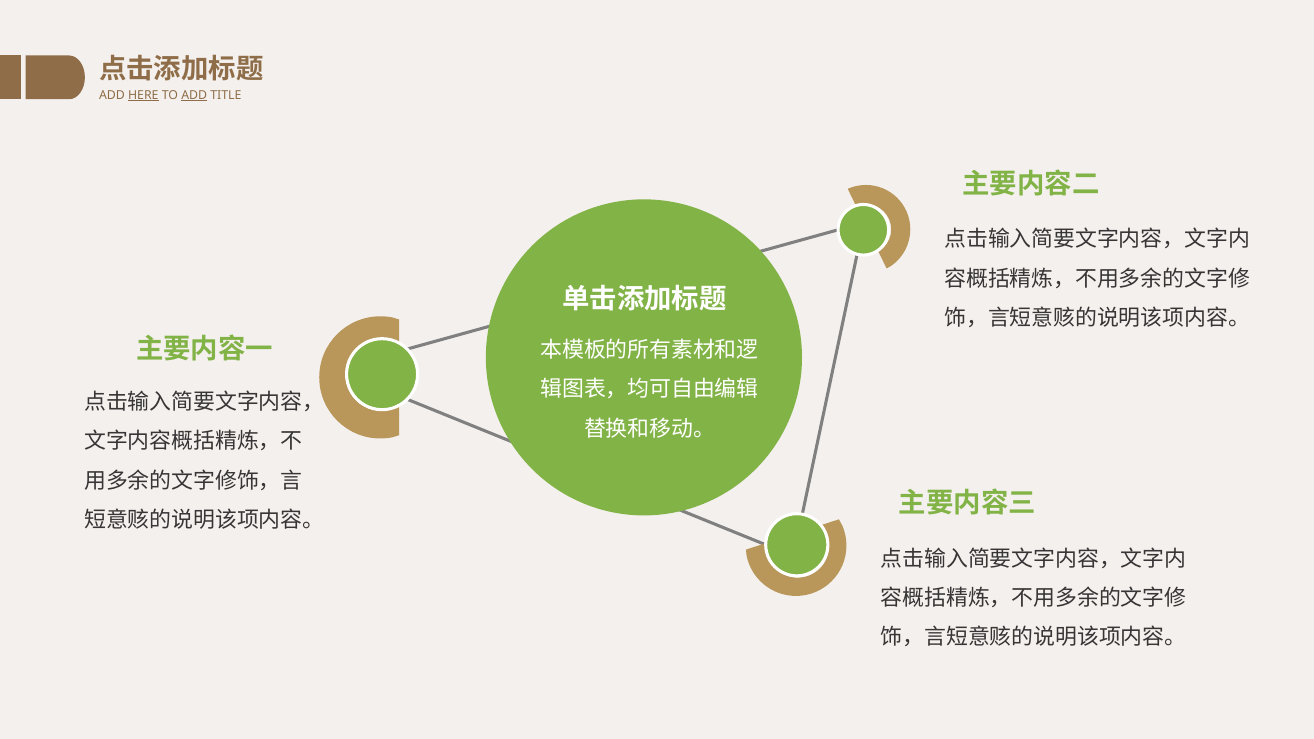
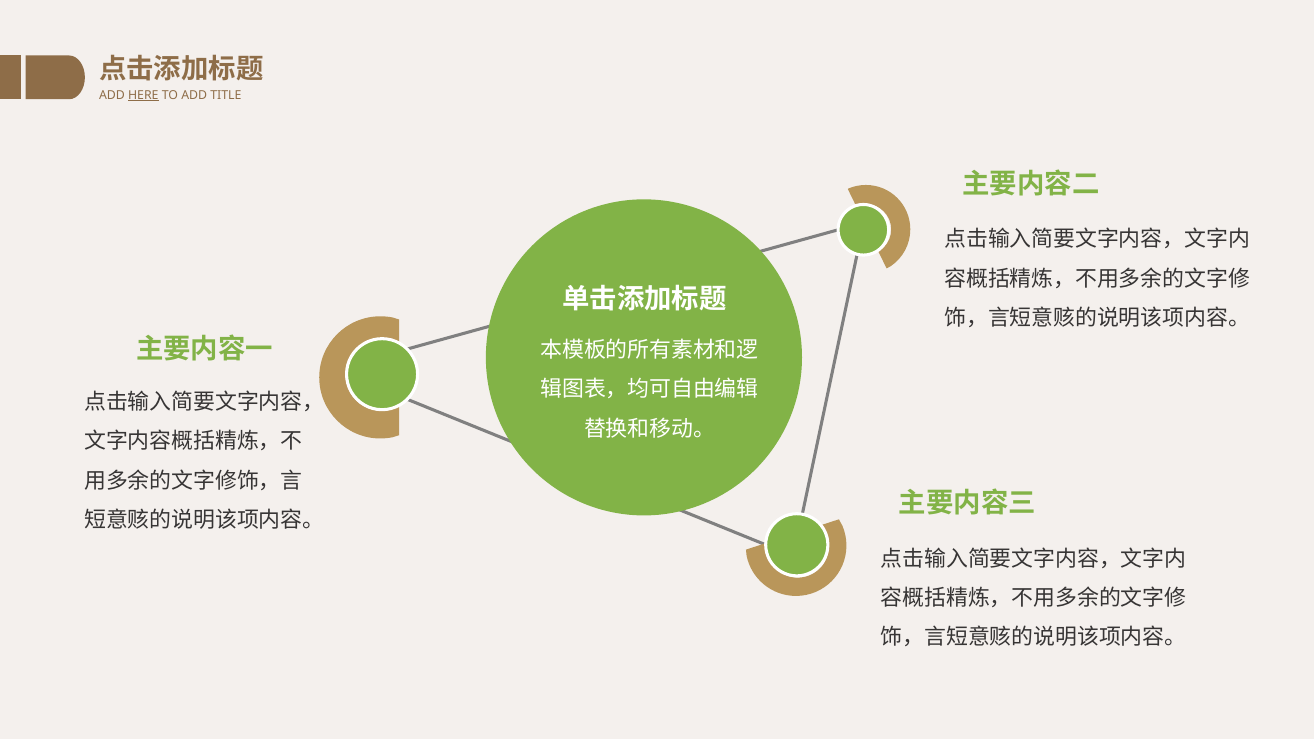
ADD underline: present -> none (194, 95)
